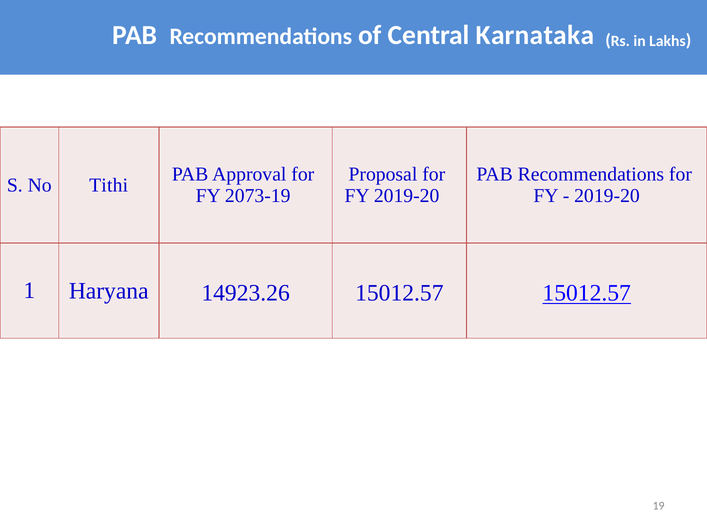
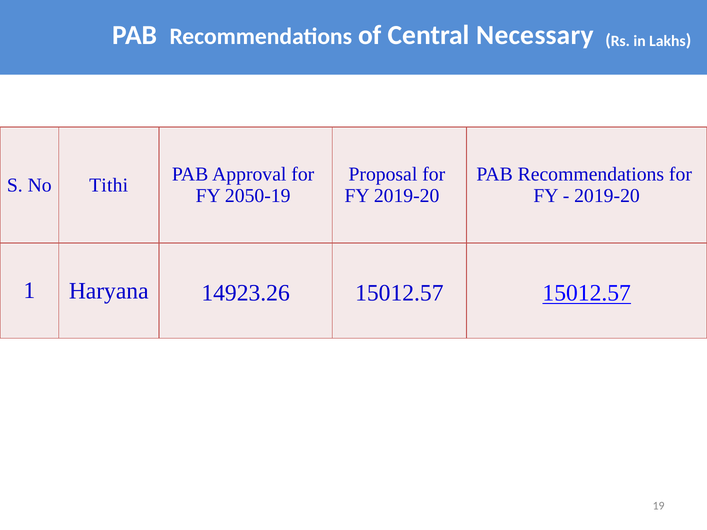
Karnataka: Karnataka -> Necessary (535, 35)
2073-19: 2073-19 -> 2050-19 (258, 196)
